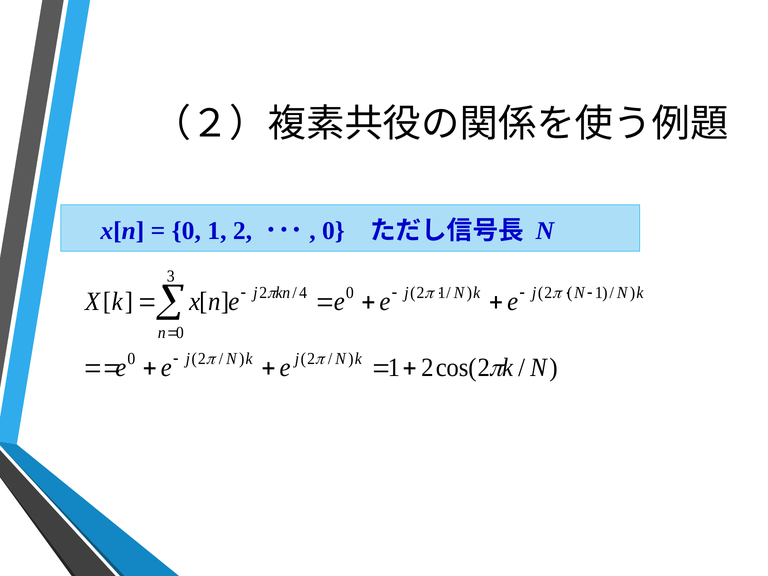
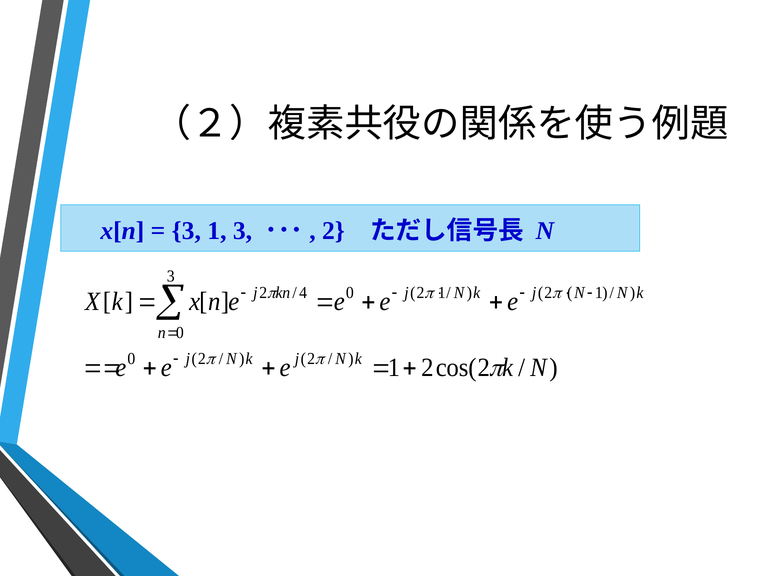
0: 0 -> 3 (186, 231)
2: 2 -> 3 (243, 231)
0: 0 -> 2 (333, 231)
